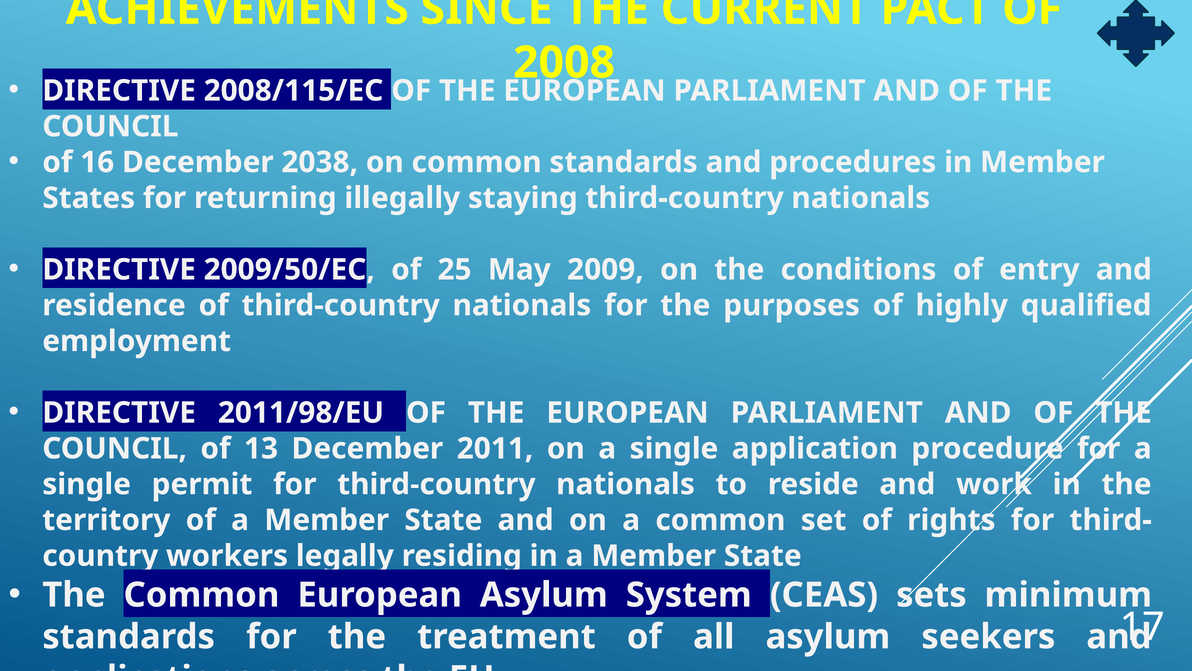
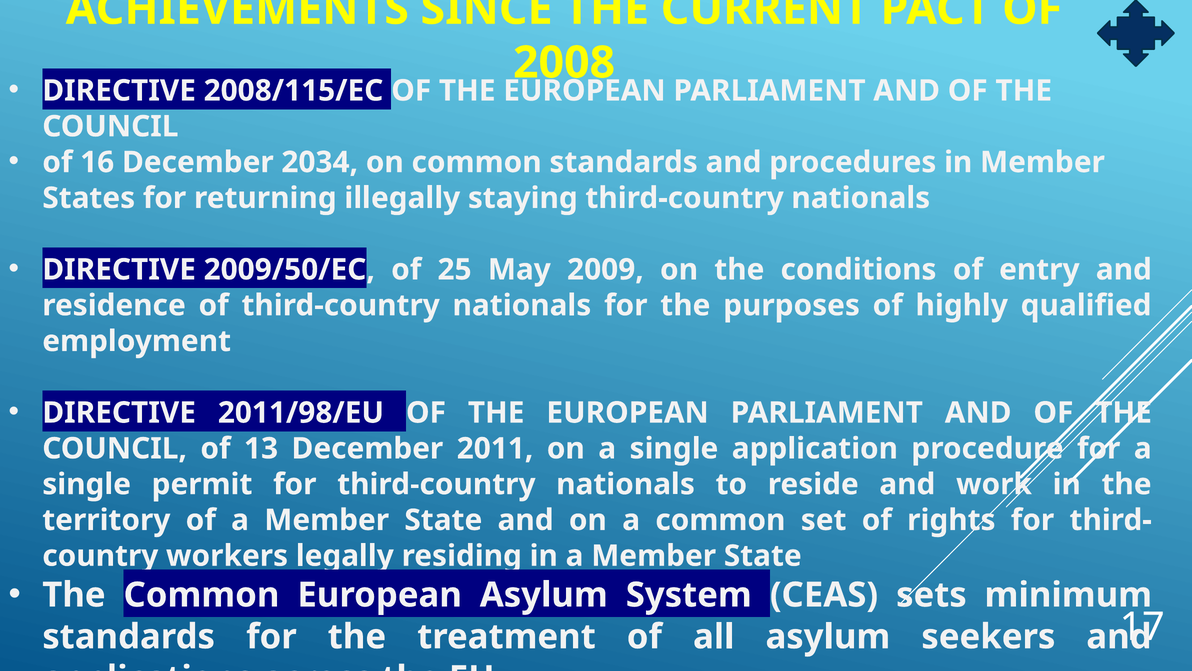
2038: 2038 -> 2034 (320, 162)
